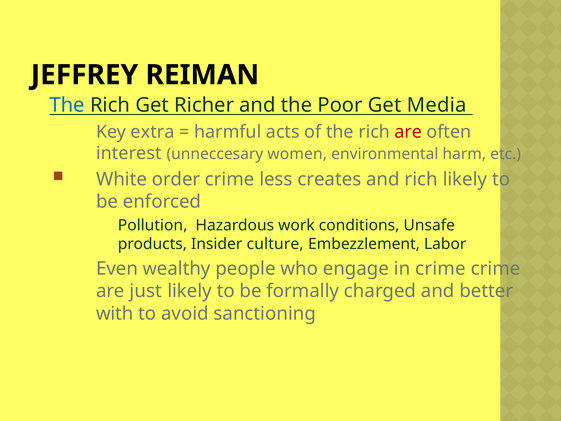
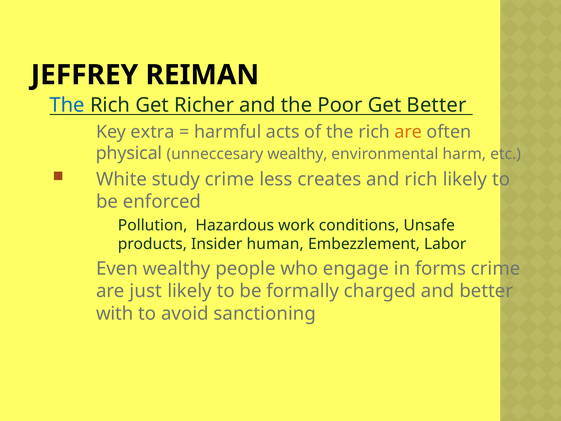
Get Media: Media -> Better (437, 105)
are colour: red -> orange (408, 132)
interest: interest -> physical (129, 153)
unneccesary women: women -> wealthy (297, 154)
order: order -> study (176, 179)
culture: culture -> human (275, 244)
in crime: crime -> forms (441, 269)
